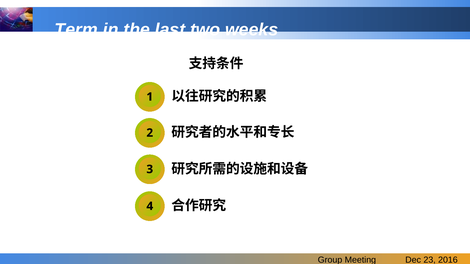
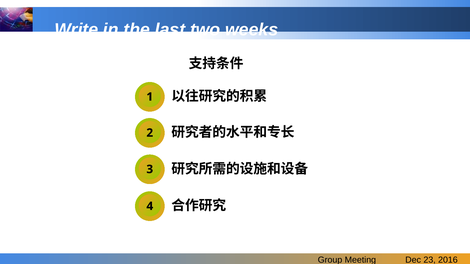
Term: Term -> Write (76, 30)
